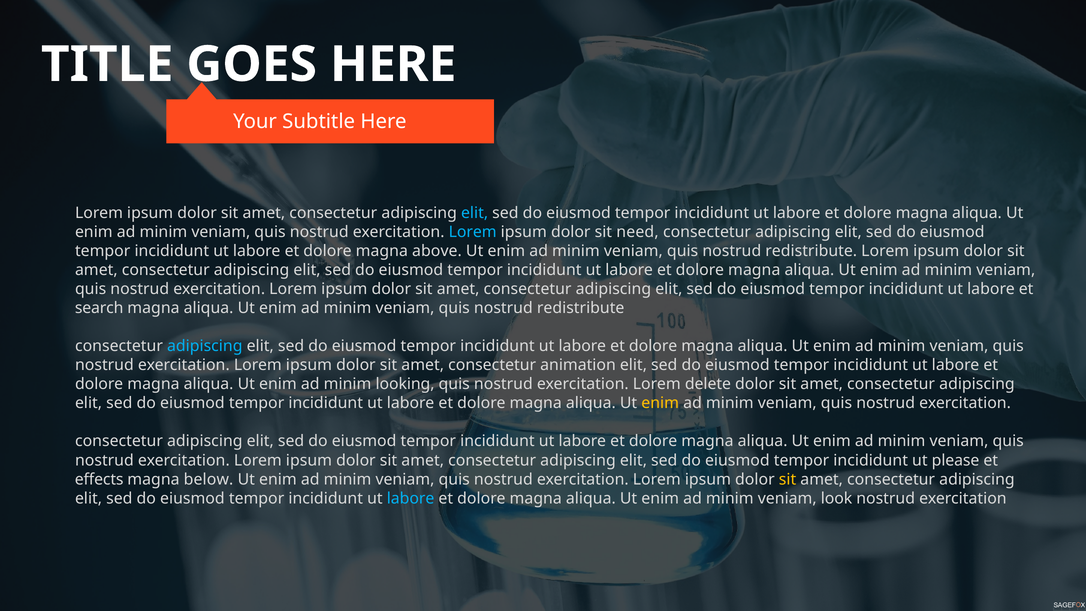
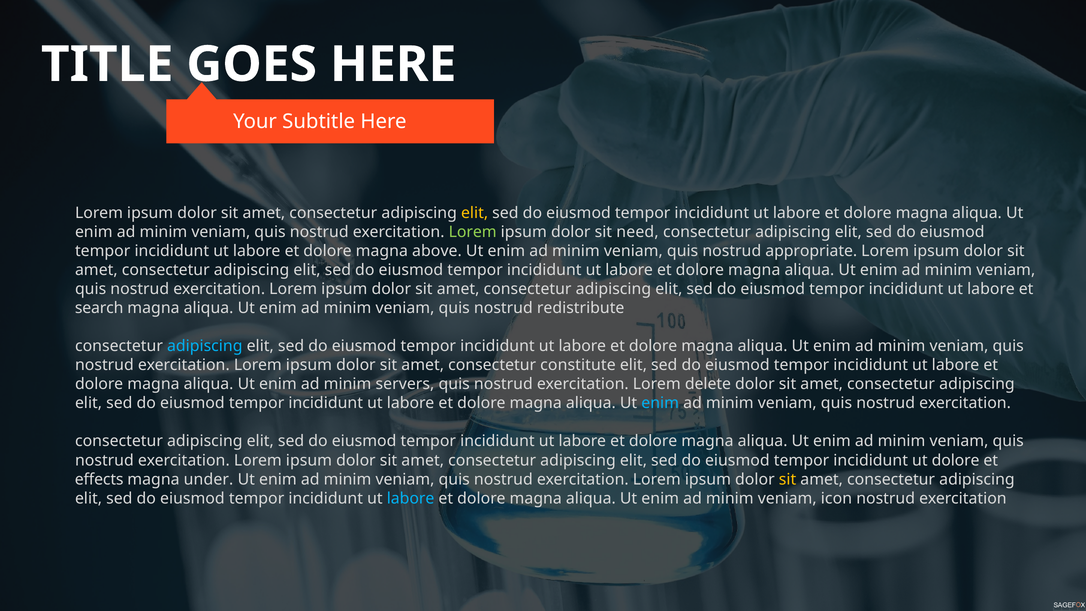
elit colour: light blue -> yellow (475, 213)
Lorem colour: light blue -> light green (473, 232)
redistribute: redistribute -> appropriate (811, 251)
animation: animation -> constitute (578, 365)
looking: looking -> servers (405, 384)
enim colour: yellow -> light blue (660, 403)
ut please: please -> dolore (956, 460)
below: below -> under (209, 479)
look: look -> icon (836, 498)
